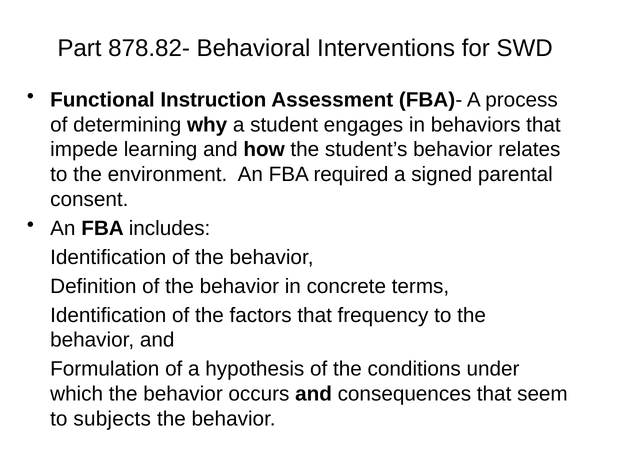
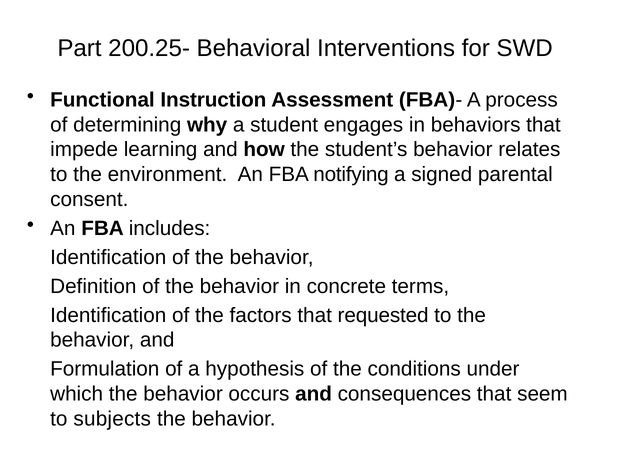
878.82-: 878.82- -> 200.25- (149, 48)
required: required -> notifying (351, 174)
frequency: frequency -> requested (383, 315)
